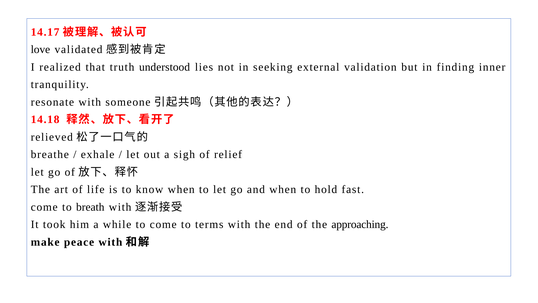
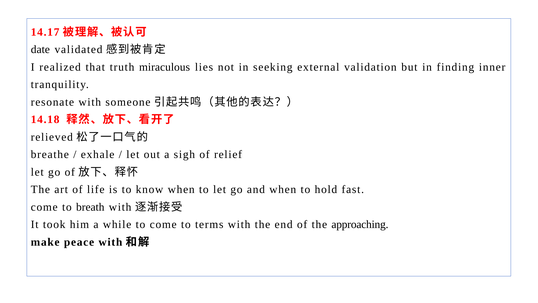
love: love -> date (40, 49)
understood: understood -> miraculous (165, 67)
